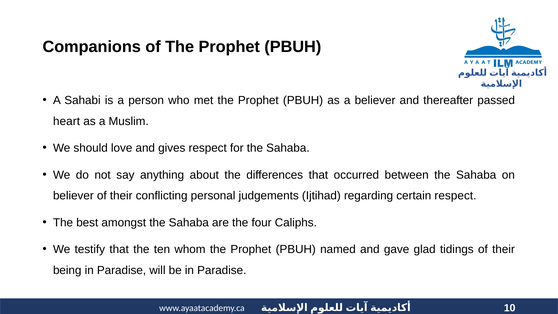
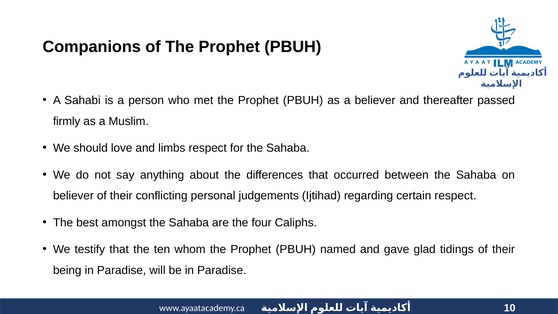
heart: heart -> firmly (67, 121)
gives: gives -> limbs (172, 148)
